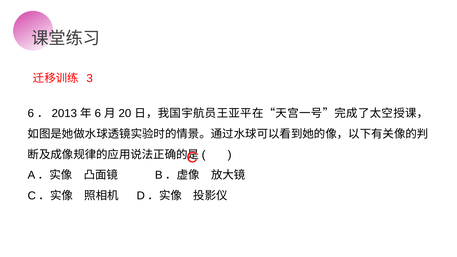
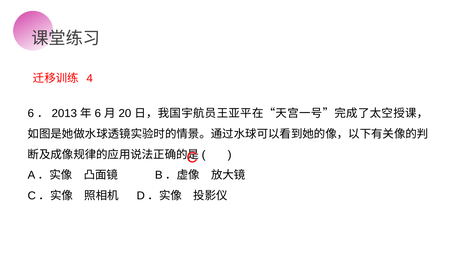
3: 3 -> 4 (90, 78)
